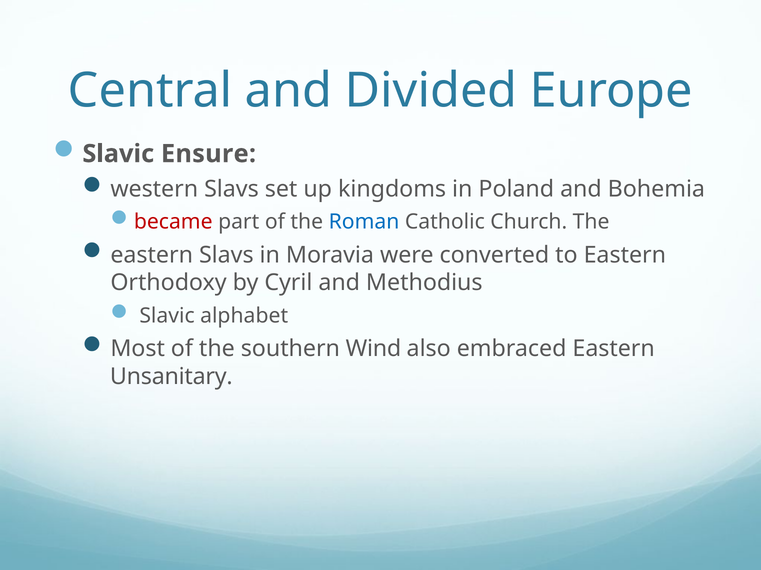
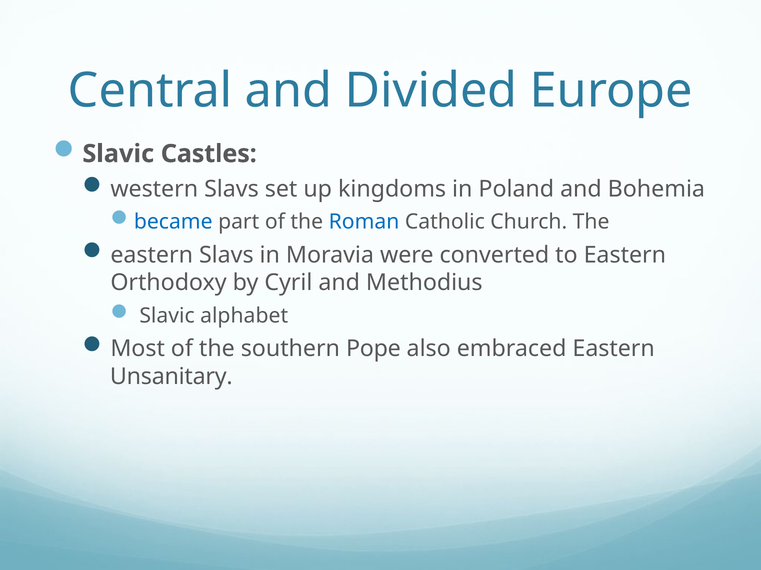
Ensure: Ensure -> Castles (209, 154)
became colour: red -> blue (173, 222)
Wind: Wind -> Pope (373, 349)
